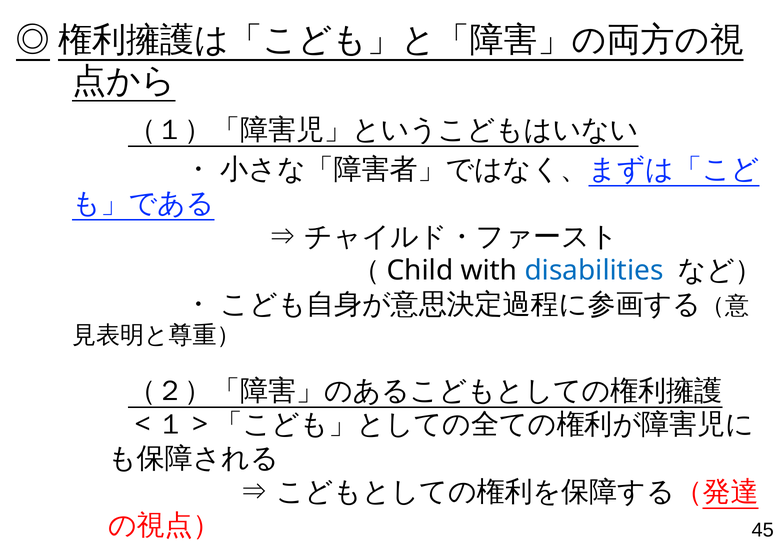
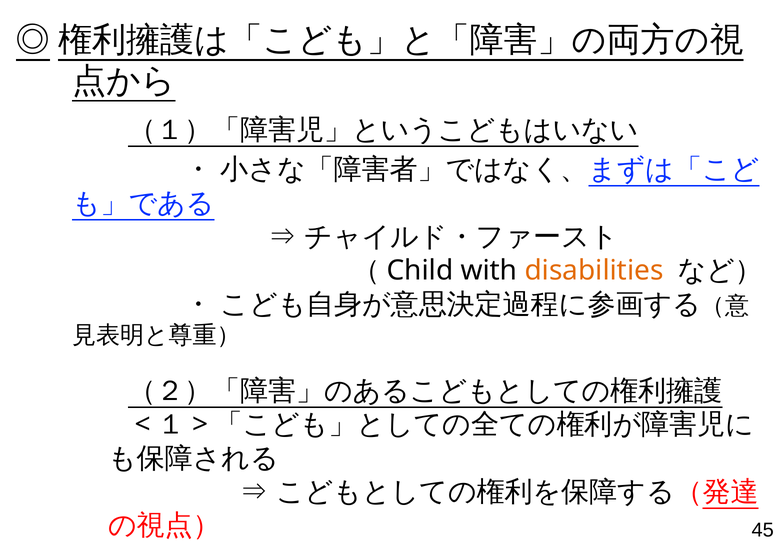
disabilities colour: blue -> orange (594, 271)
